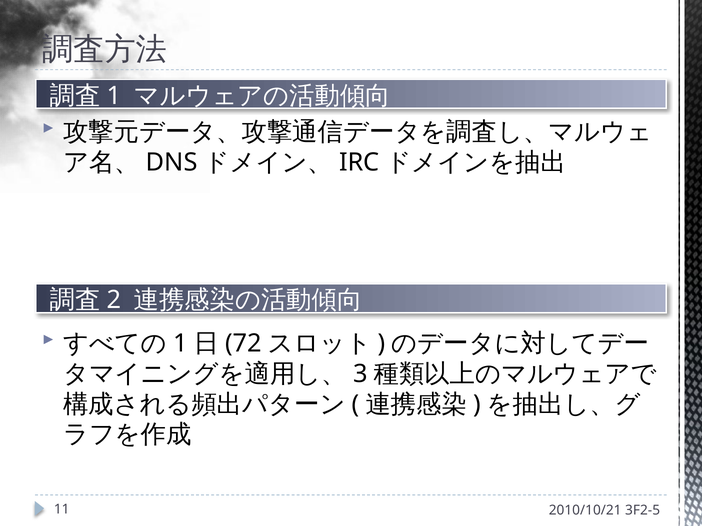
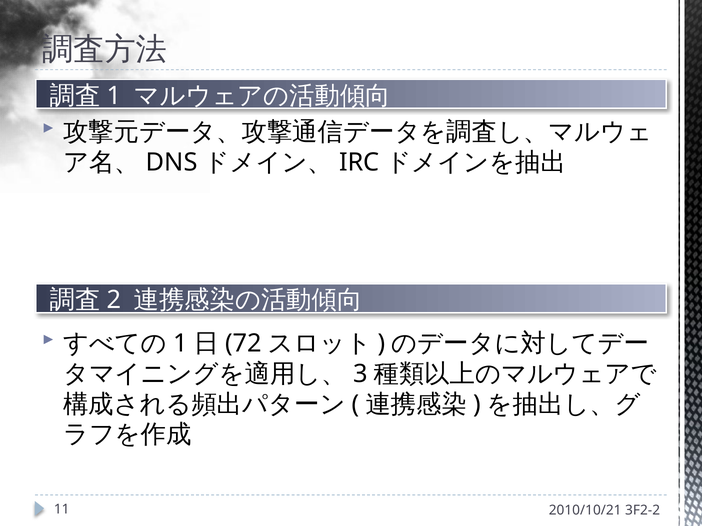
3F2-5: 3F2-5 -> 3F2-2 (643, 511)
